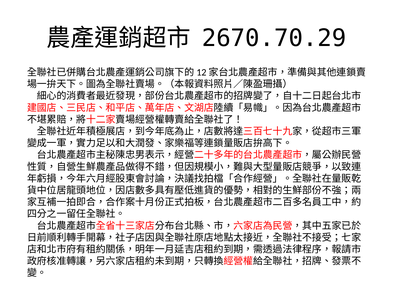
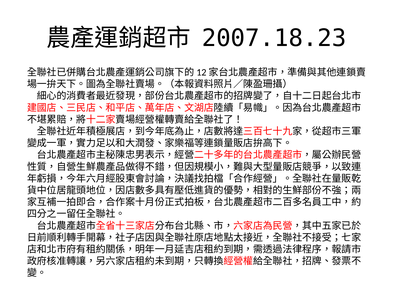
2670.70.29: 2670.70.29 -> 2007.18.23 (274, 38)
